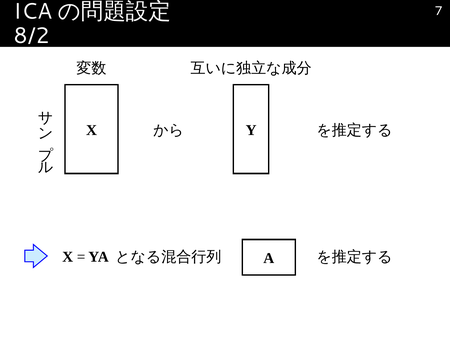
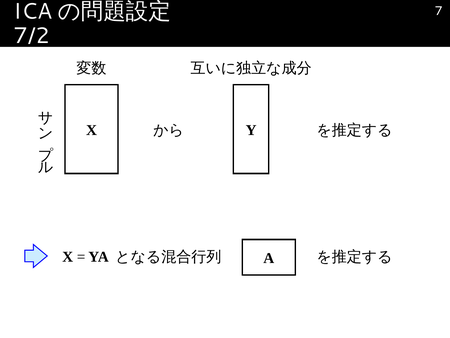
8/2: 8/2 -> 7/2 (32, 36)
